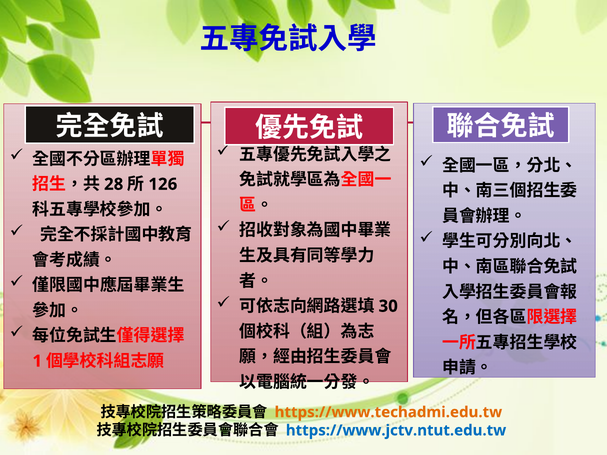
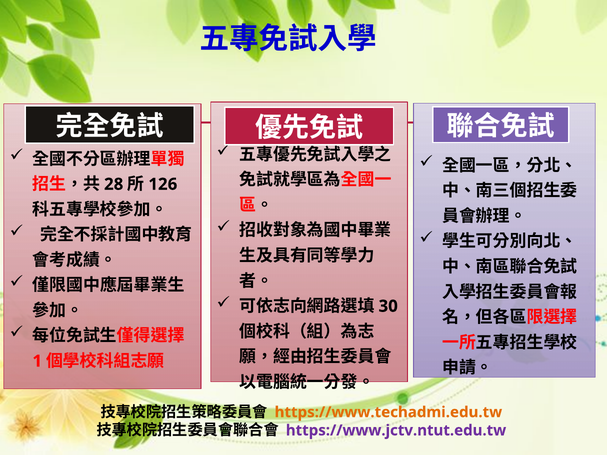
https://www.jctv.ntut.edu.tw colour: blue -> purple (396, 431)
